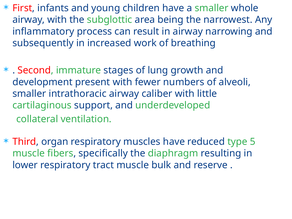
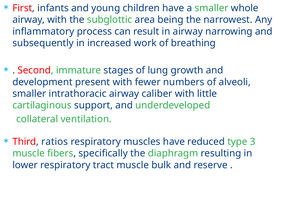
organ: organ -> ratios (55, 142)
5: 5 -> 3 (253, 142)
